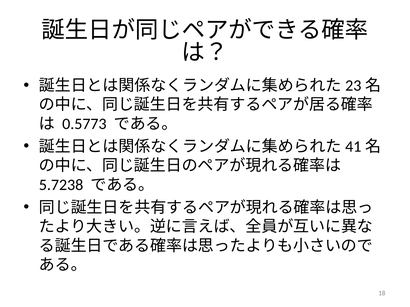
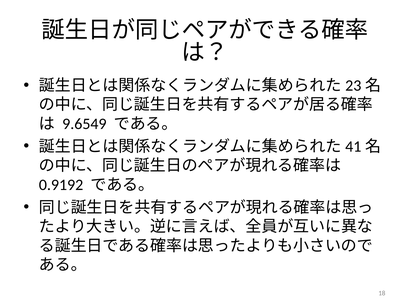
0.5773: 0.5773 -> 9.6549 (84, 124)
5.7238: 5.7238 -> 0.9192 (61, 185)
